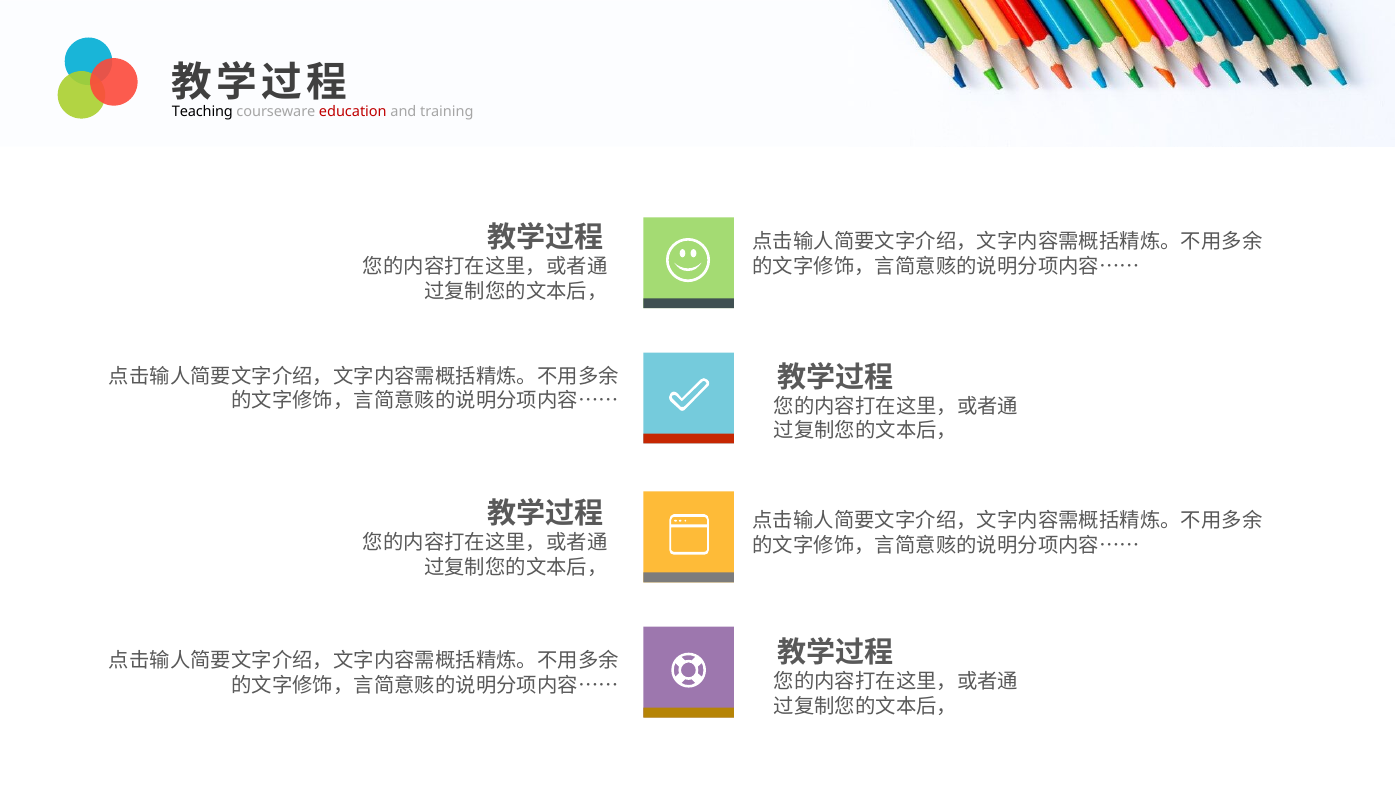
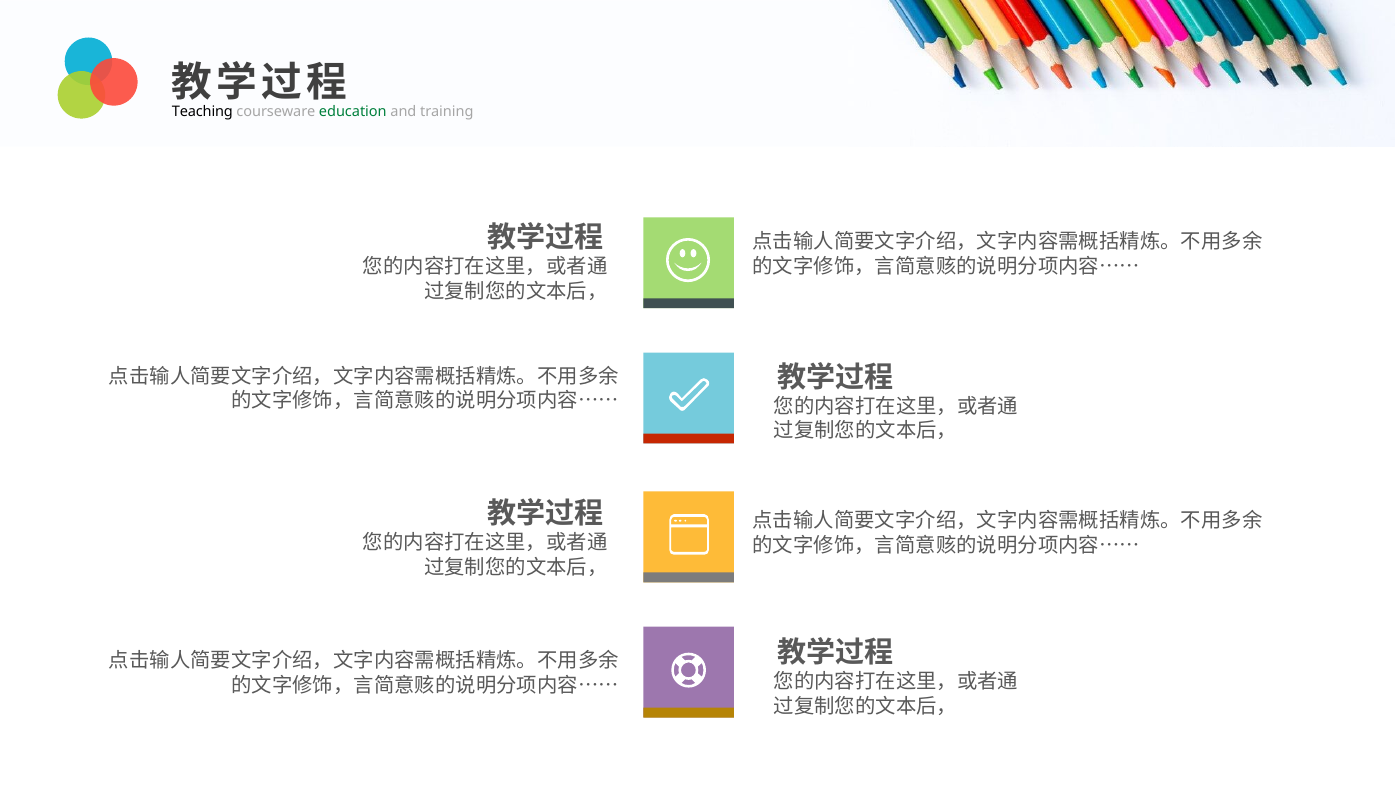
education colour: red -> green (353, 112)
